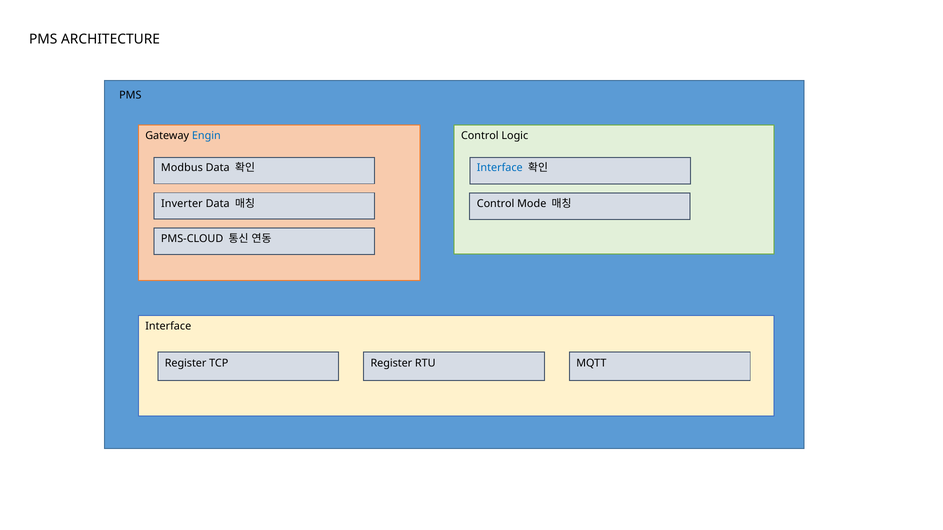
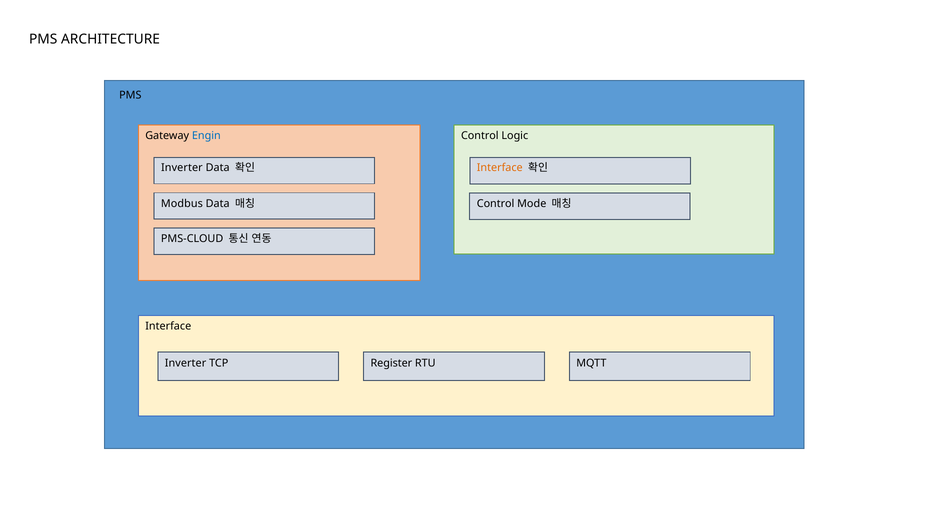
Modbus: Modbus -> Inverter (182, 168)
Interface colour: blue -> orange (500, 168)
Inverter: Inverter -> Modbus (182, 204)
Register: Register -> Inverter (186, 364)
